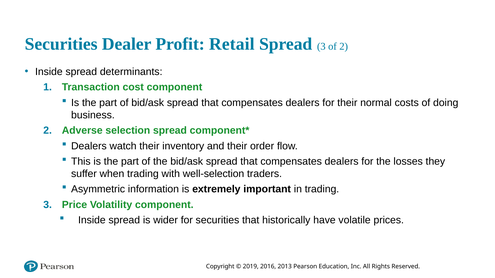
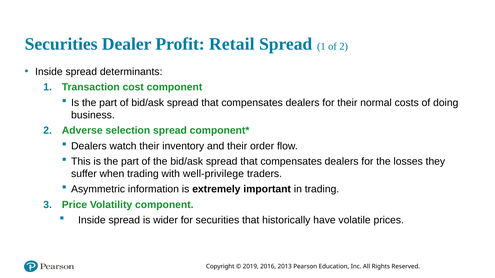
Spread 3: 3 -> 1 (321, 46)
well-selection: well-selection -> well-privilege (213, 174)
